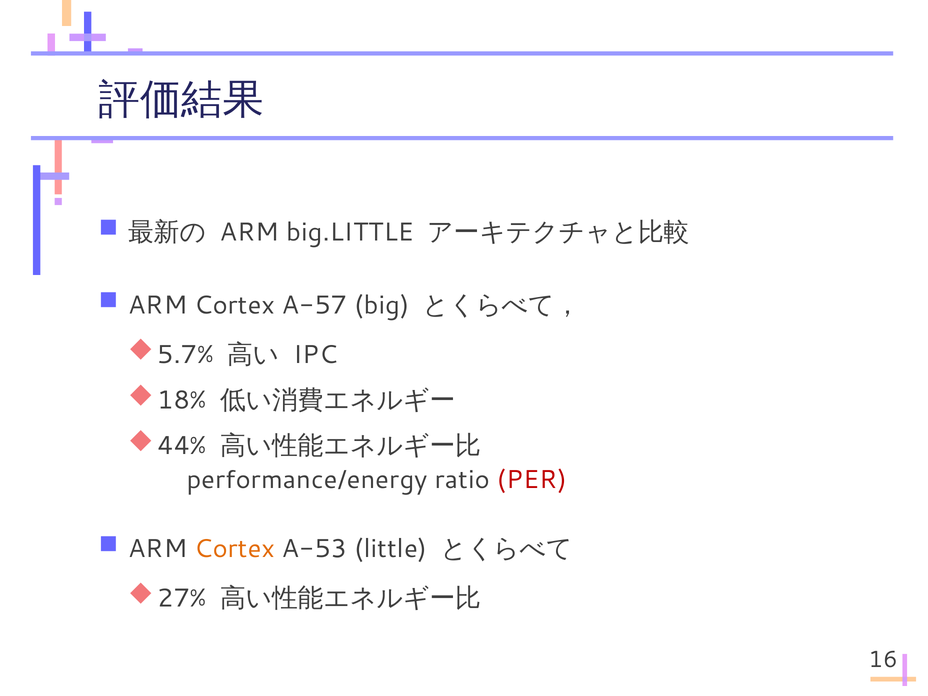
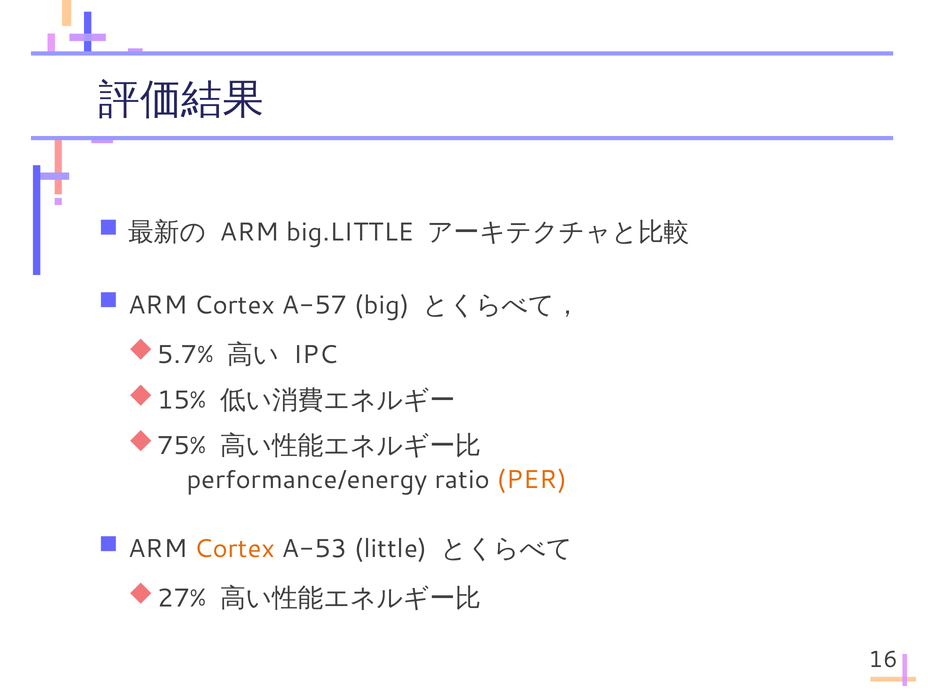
18%: 18% -> 15% (182, 400)
44%: 44% -> 75% (182, 446)
PER colour: red -> orange (532, 480)
